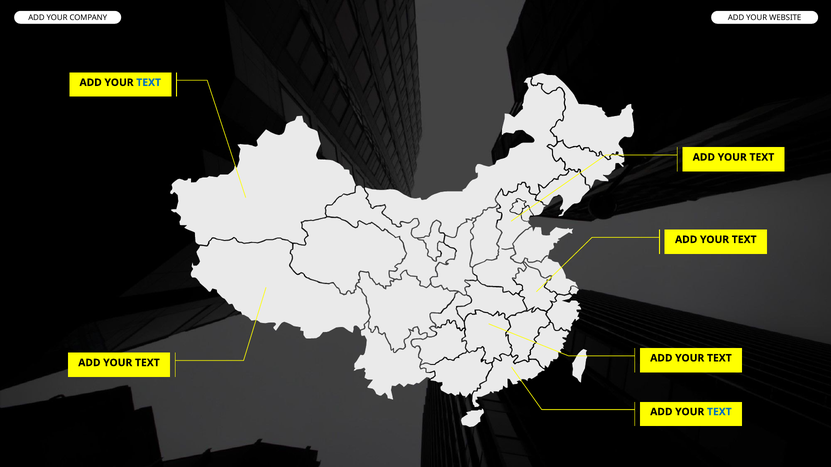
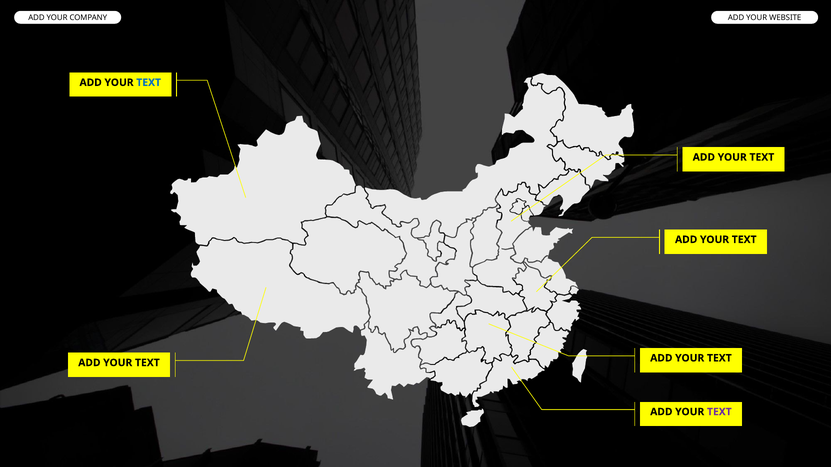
TEXT colour: blue -> purple (719, 412)
